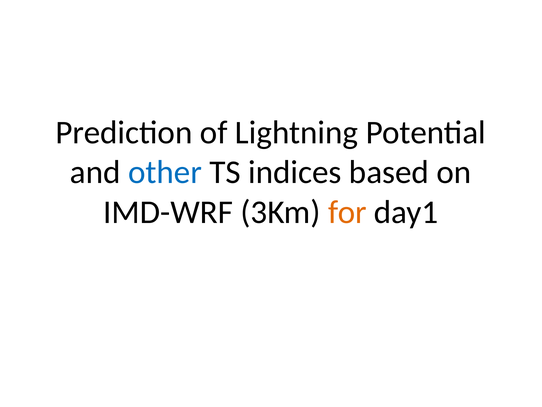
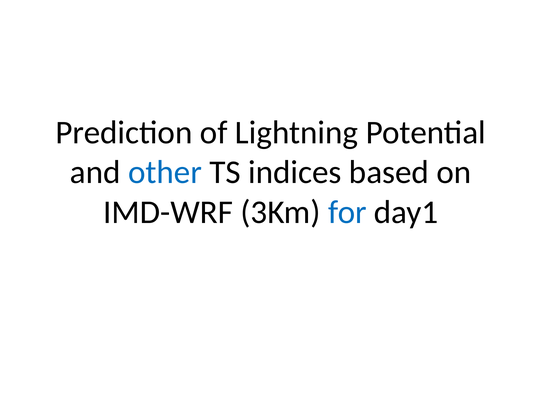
for colour: orange -> blue (347, 212)
